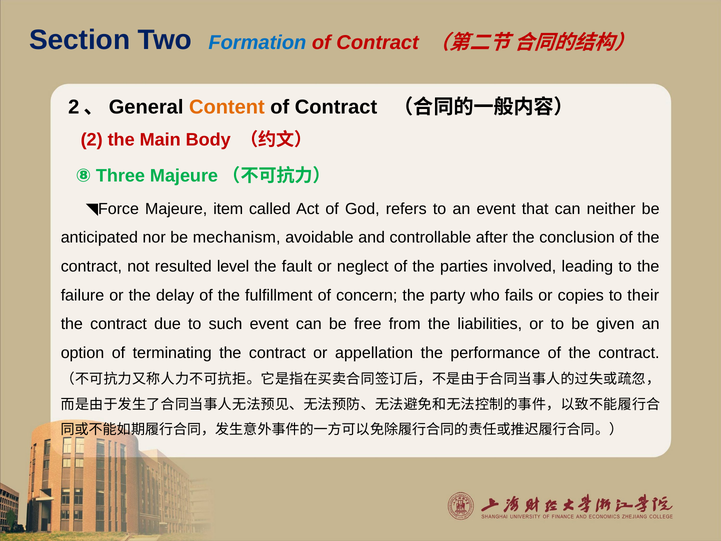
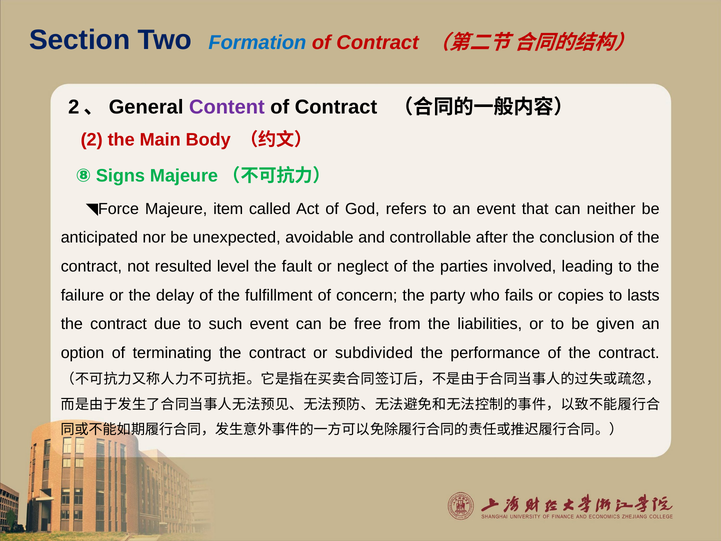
Content colour: orange -> purple (227, 107)
Three: Three -> Signs (120, 176)
mechanism: mechanism -> unexpected (237, 238)
their: their -> lasts (643, 295)
appellation: appellation -> subdivided (374, 353)
